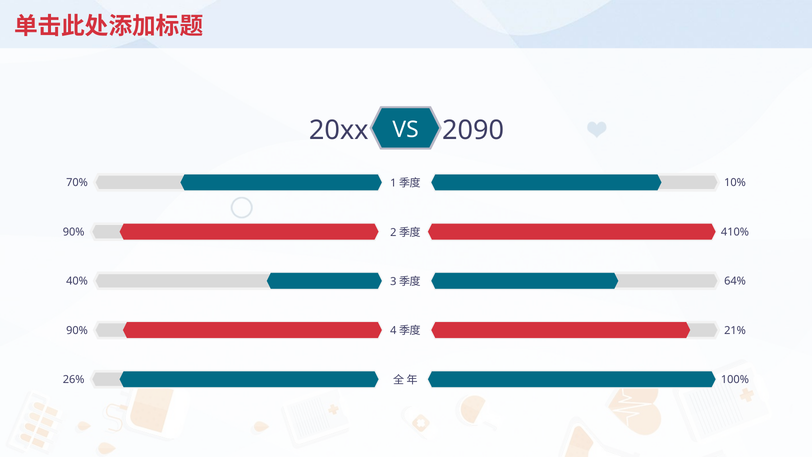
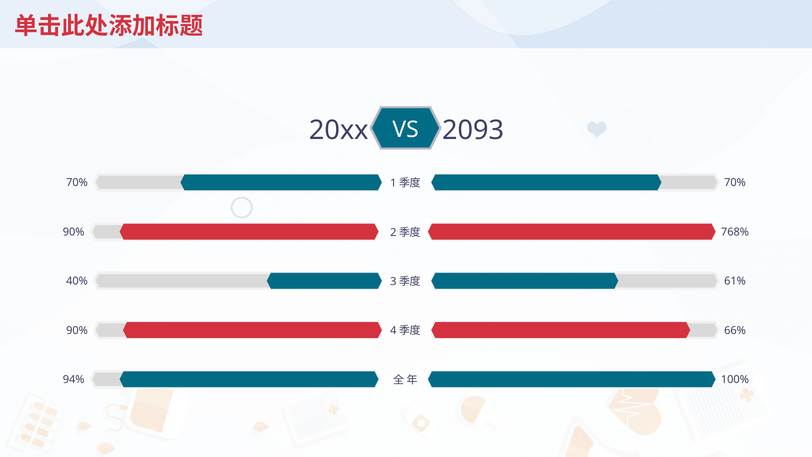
2090: 2090 -> 2093 (473, 130)
10%: 10% -> 70% (735, 183)
410%: 410% -> 768% (735, 232)
64%: 64% -> 61% (735, 281)
21%: 21% -> 66% (735, 330)
26%: 26% -> 94% (74, 380)
